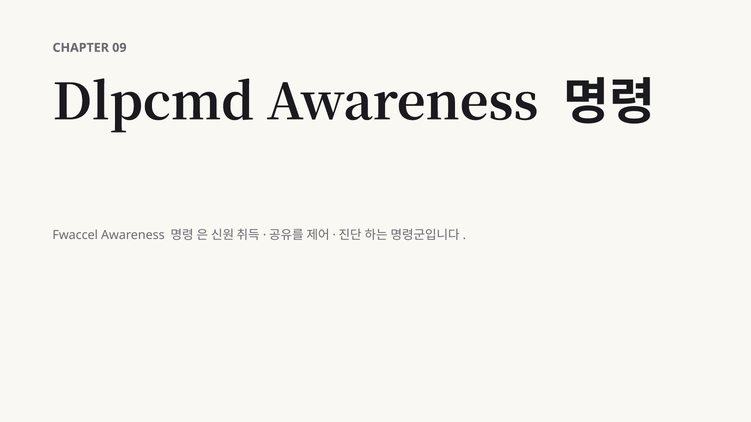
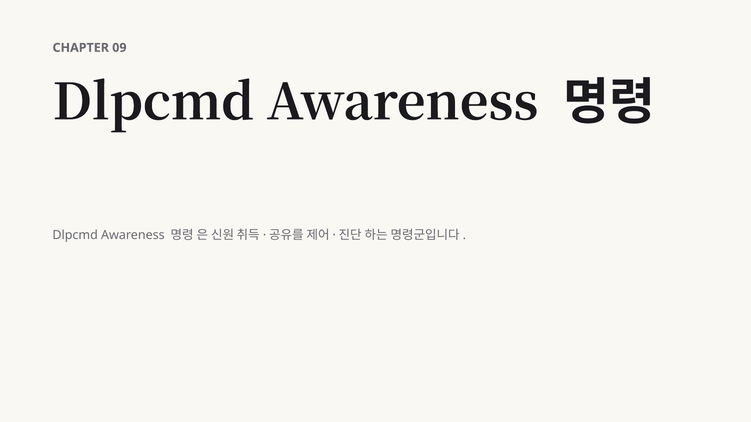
Fwaccel: Fwaccel -> Dlpcmd (75, 236)
